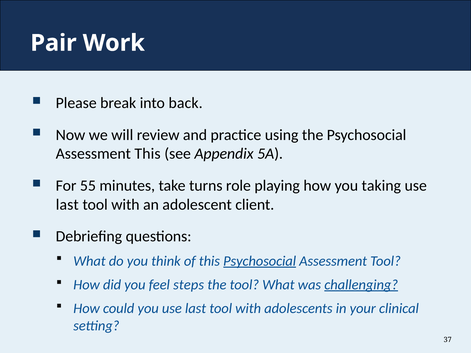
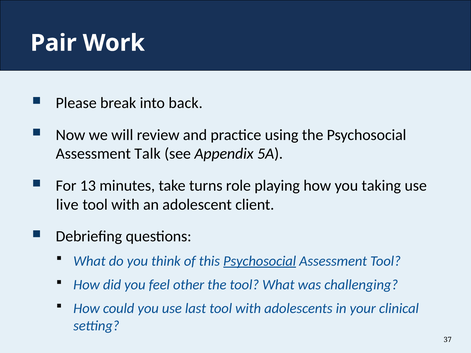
Assessment This: This -> Talk (148, 154)
55: 55 -> 13 (88, 186)
last: last -> live (67, 205)
steps: steps -> other (189, 285)
challenging underline: present -> none (361, 285)
